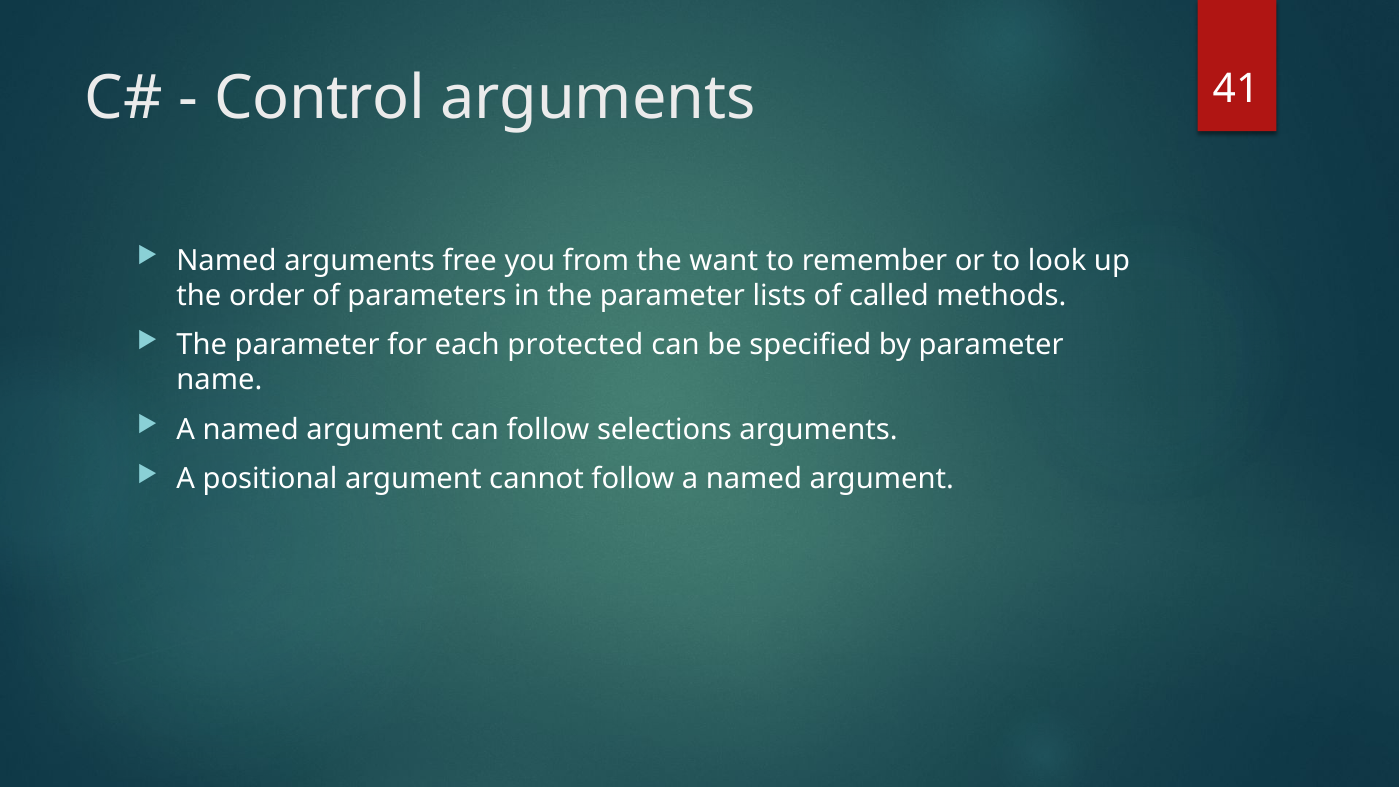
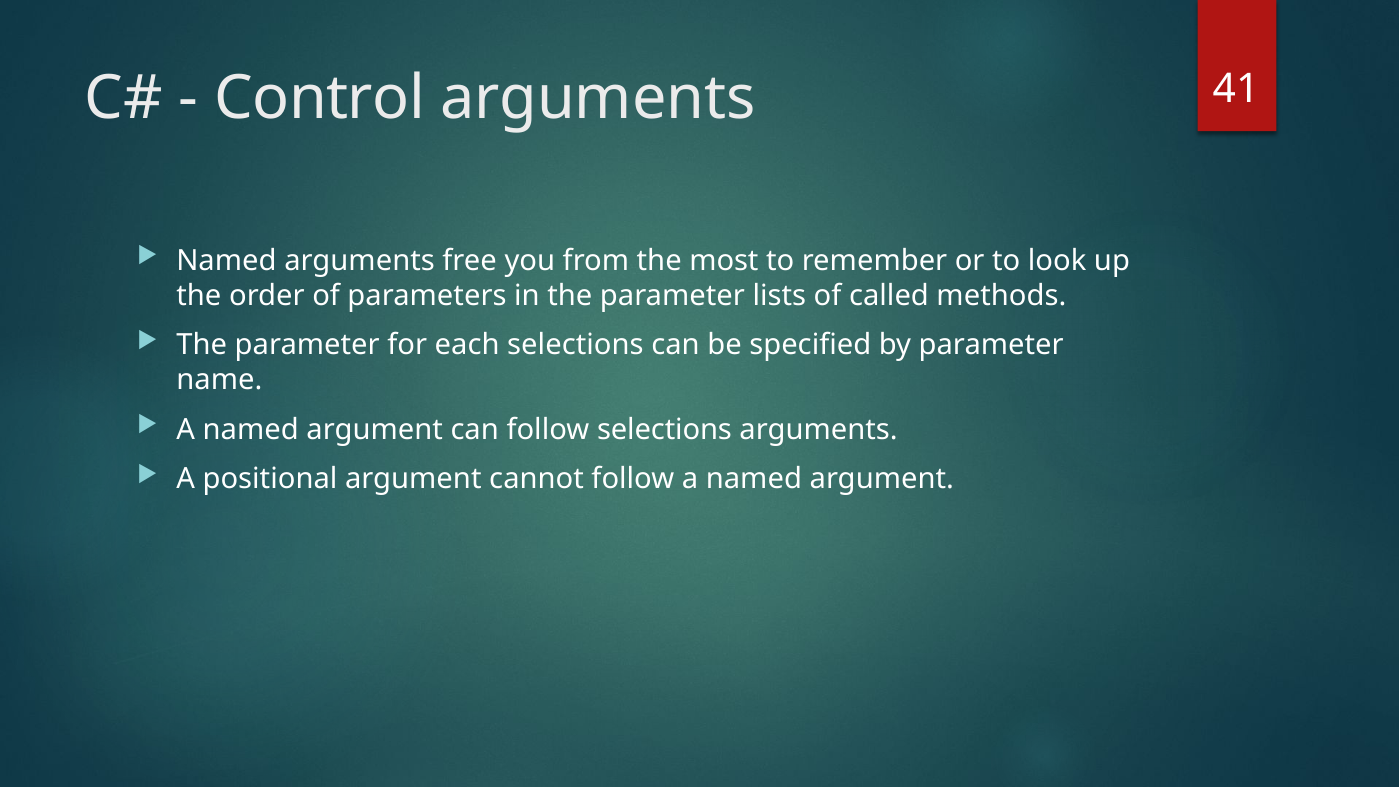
want: want -> most (724, 260)
each protected: protected -> selections (575, 345)
